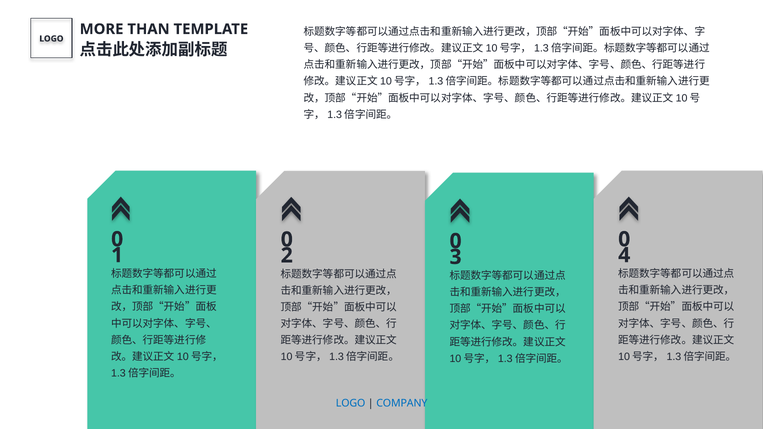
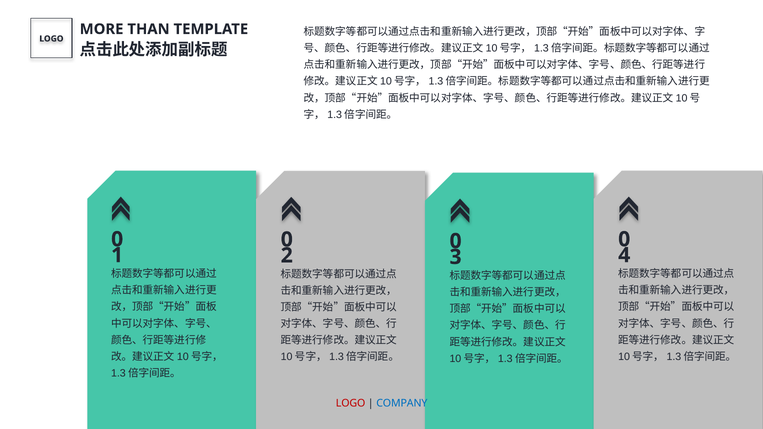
LOGO colour: blue -> red (351, 404)
